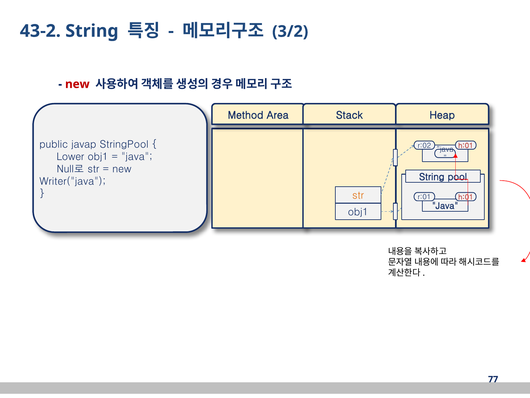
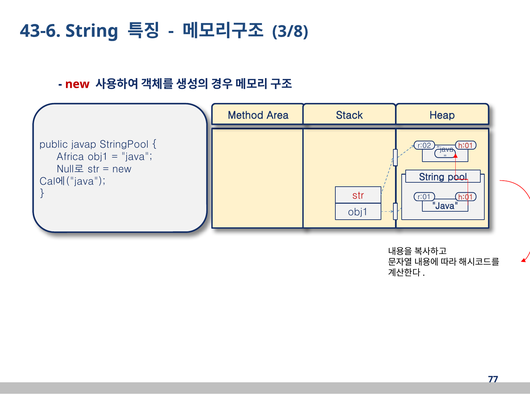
43-2: 43-2 -> 43-6 (40, 31)
3/2: 3/2 -> 3/8 (290, 31)
Lower: Lower -> Africa (70, 156)
Writer("java: Writer("java -> Cal에("java (73, 181)
str colour: orange -> red (358, 195)
